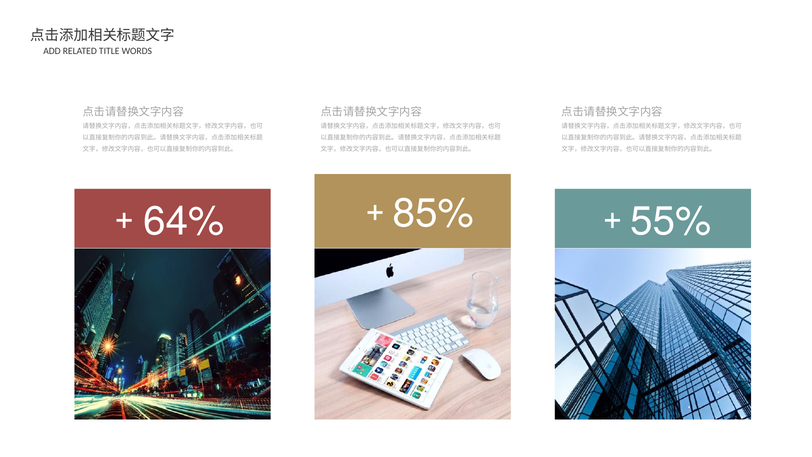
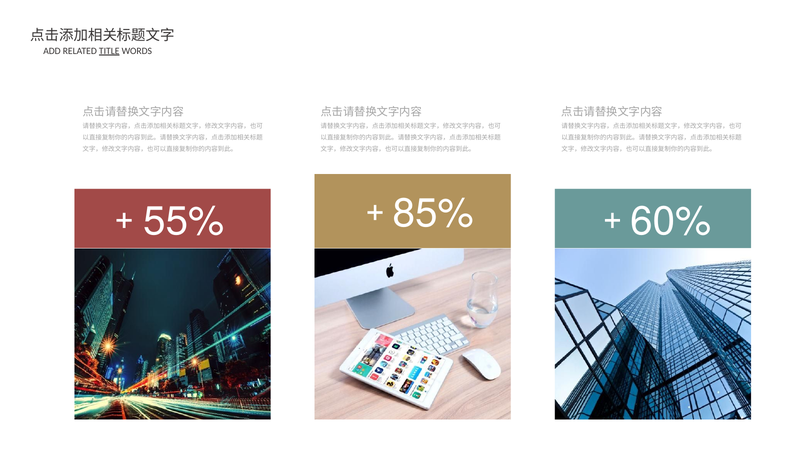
TITLE underline: none -> present (109, 51)
64%: 64% -> 55% (184, 221)
55%: 55% -> 60% (671, 221)
